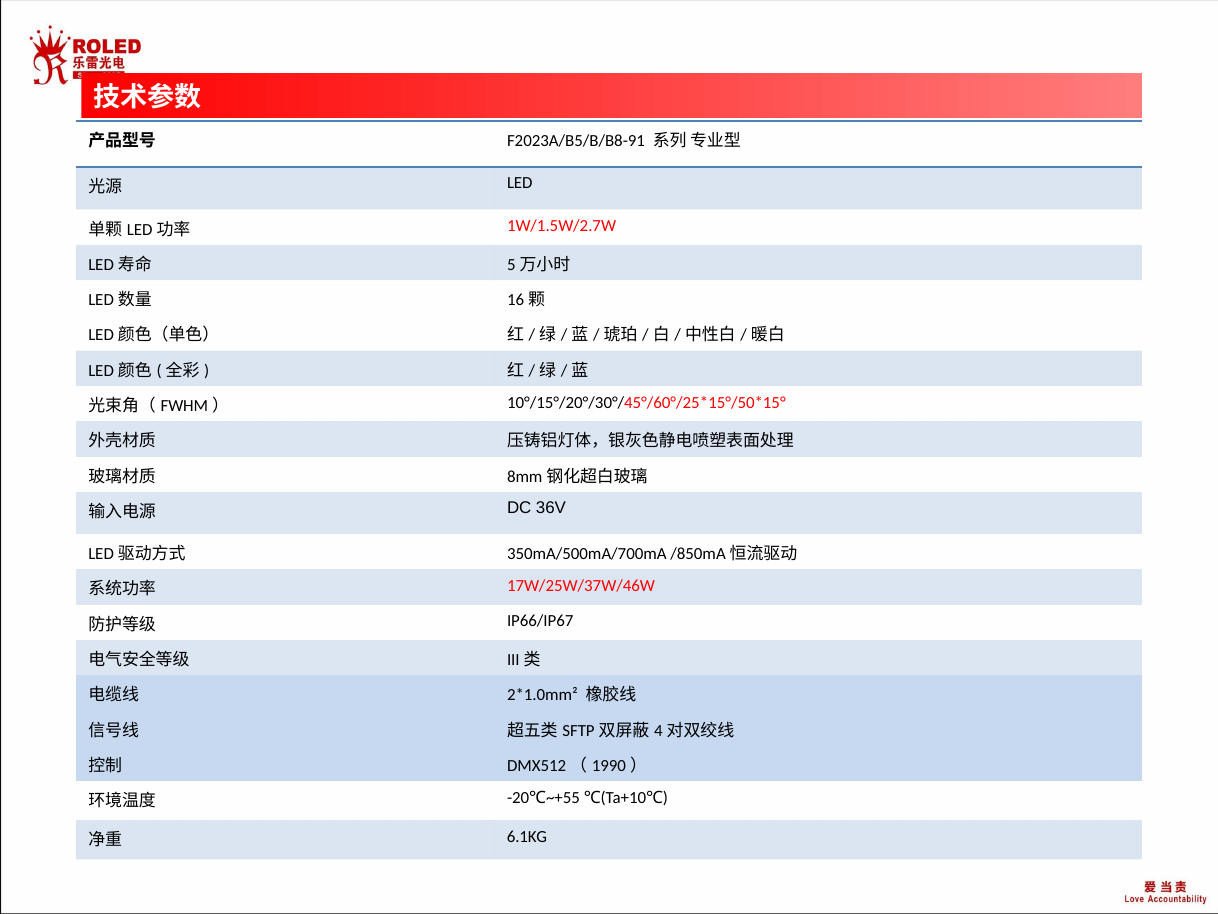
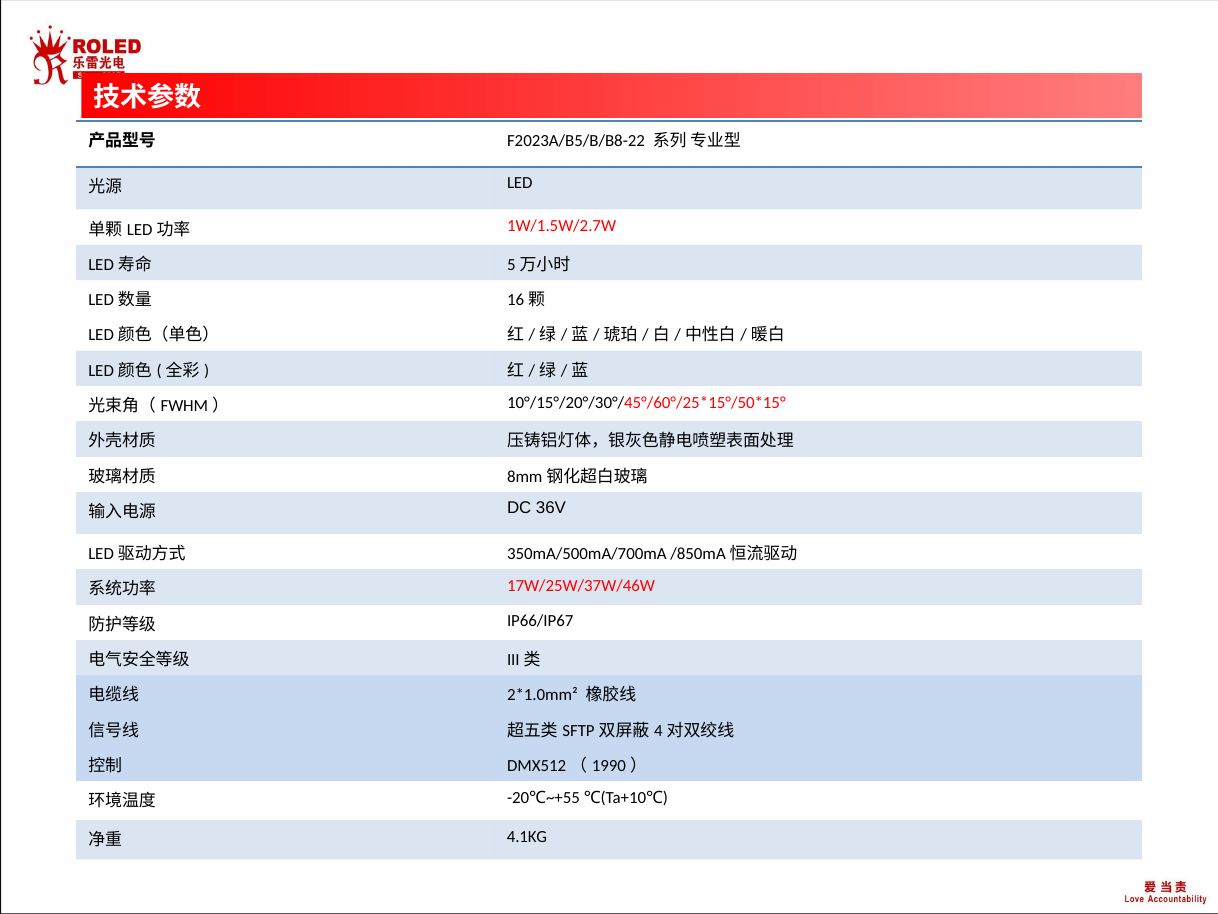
F2023A/B5/B/B8-91: F2023A/B5/B/B8-91 -> F2023A/B5/B/B8-22 (576, 141)
6.1KG: 6.1KG -> 4.1KG (527, 836)
